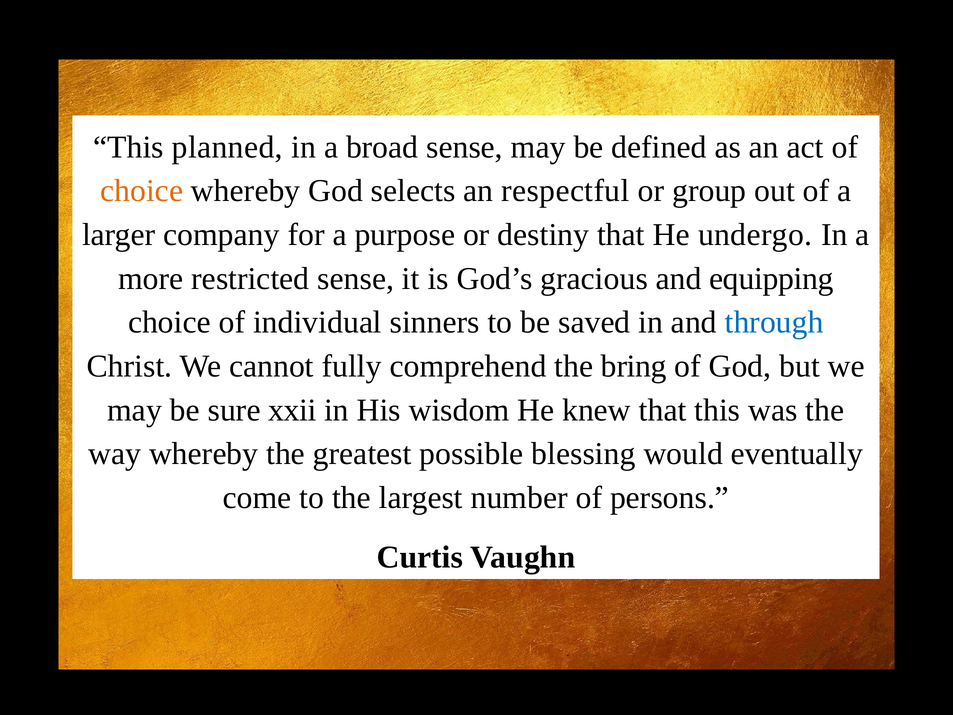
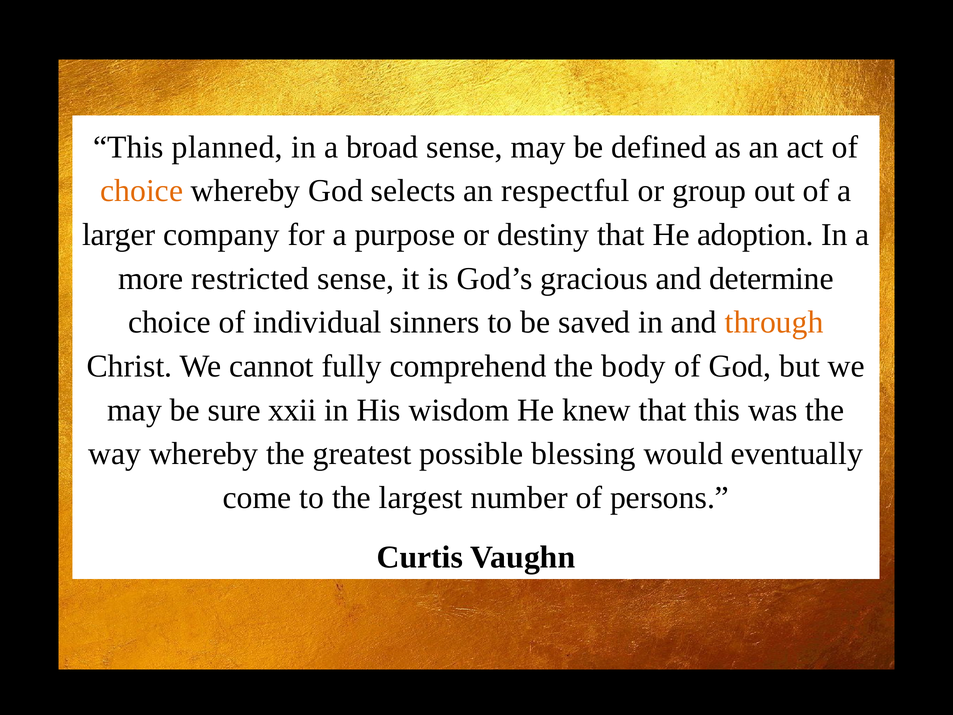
undergo: undergo -> adoption (756, 235)
equipping: equipping -> determine (771, 278)
through colour: blue -> orange (774, 322)
bring: bring -> body (634, 366)
